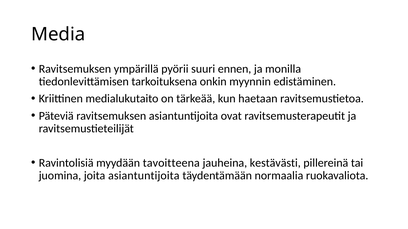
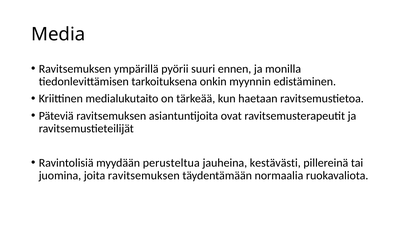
tavoitteena: tavoitteena -> perusteltua (171, 163)
joita asiantuntijoita: asiantuntijoita -> ravitsemuksen (144, 176)
